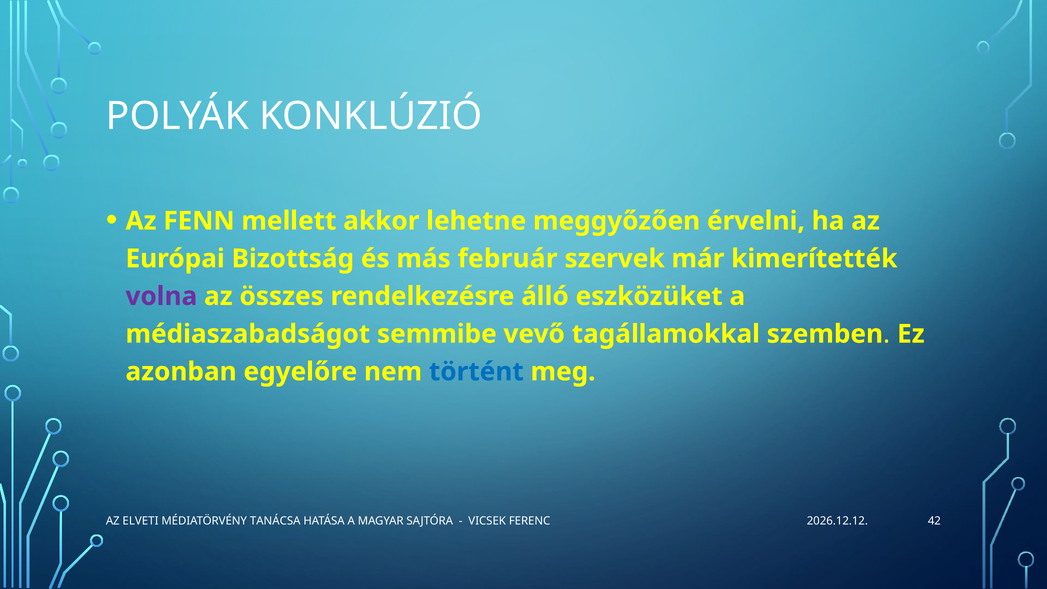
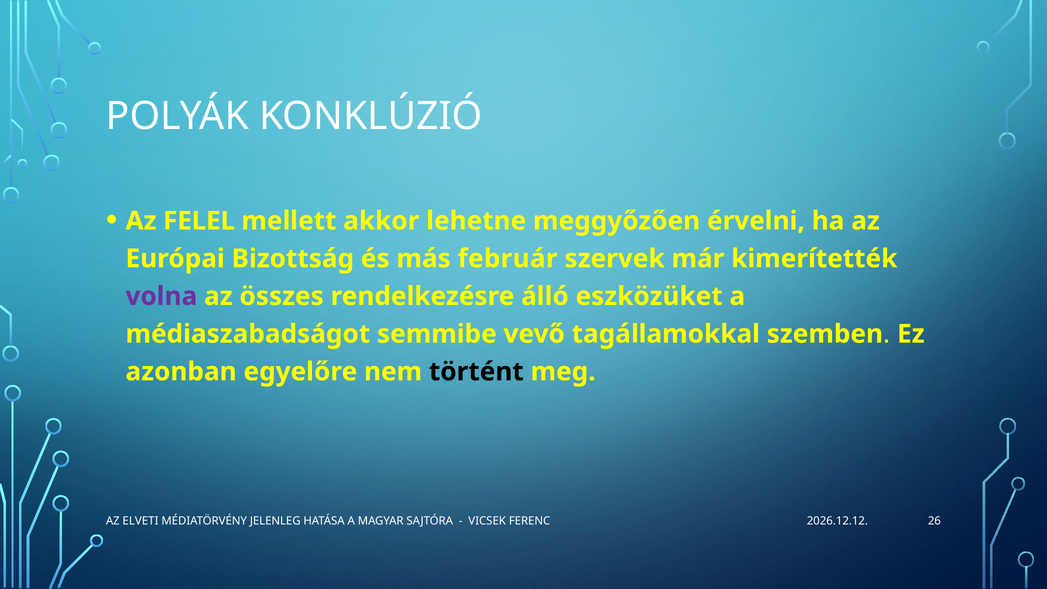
FENN: FENN -> FELEL (199, 221)
történt colour: blue -> black (476, 372)
TANÁCSA: TANÁCSA -> JELENLEG (275, 521)
42: 42 -> 26 (934, 521)
